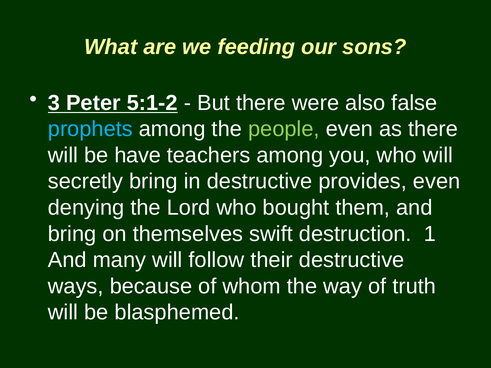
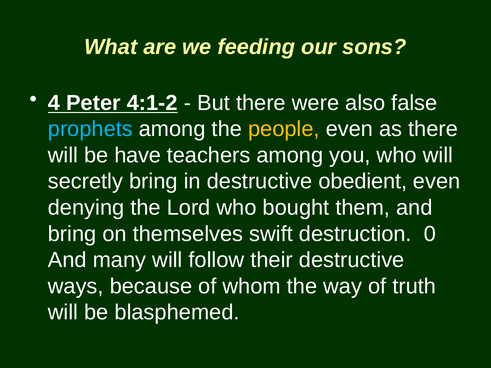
3: 3 -> 4 (54, 103)
5:1-2: 5:1-2 -> 4:1-2 (152, 103)
people colour: light green -> yellow (284, 129)
provides: provides -> obedient (363, 182)
1: 1 -> 0 (430, 234)
